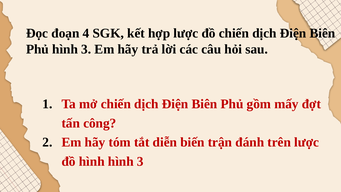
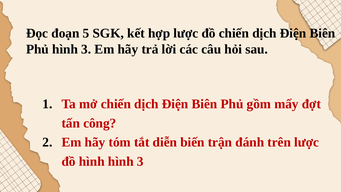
4: 4 -> 5 (86, 33)
